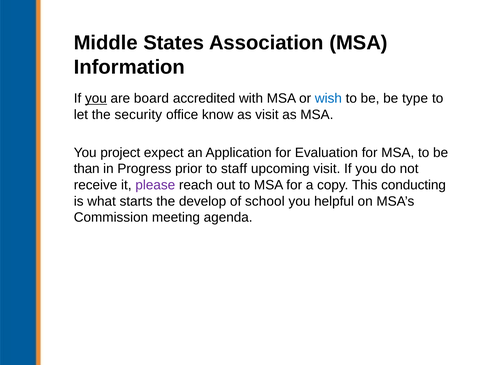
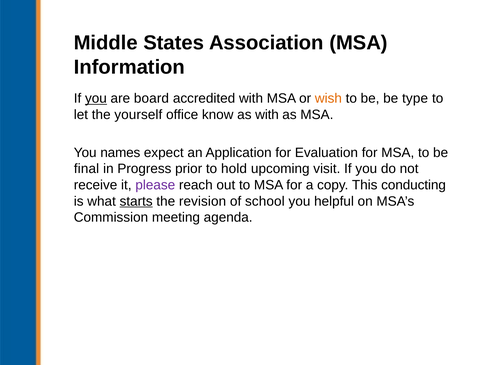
wish colour: blue -> orange (328, 98)
security: security -> yourself (138, 115)
as visit: visit -> with (267, 115)
project: project -> names (120, 152)
than: than -> final (87, 169)
staff: staff -> hold (234, 169)
starts underline: none -> present (136, 201)
develop: develop -> revision (203, 201)
